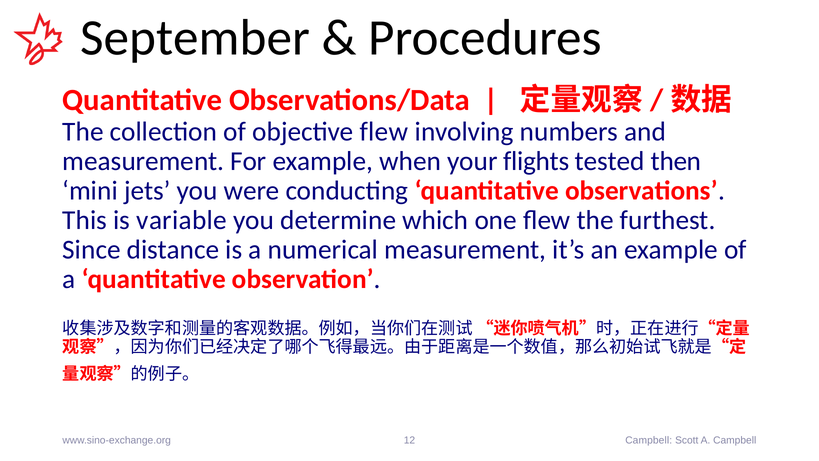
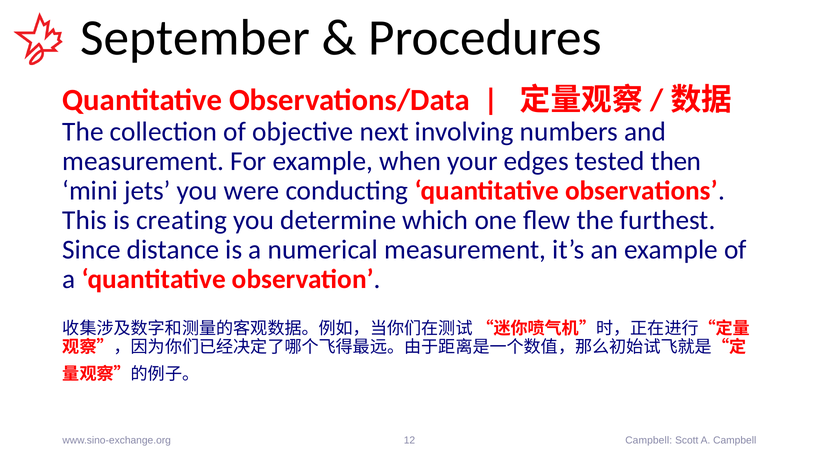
objective flew: flew -> next (384, 132)
flights: flights -> edges (536, 161)
variable: variable -> creating (182, 220)
